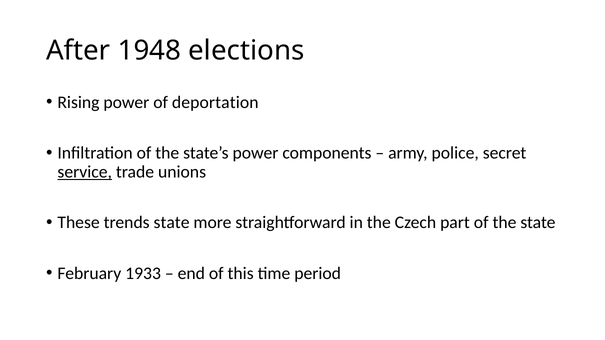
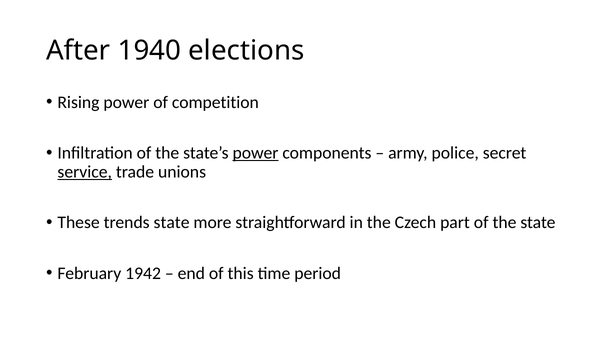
1948: 1948 -> 1940 (149, 51)
deportation: deportation -> competition (215, 102)
power underline: none -> present (256, 153)
1933: 1933 -> 1942 (143, 274)
